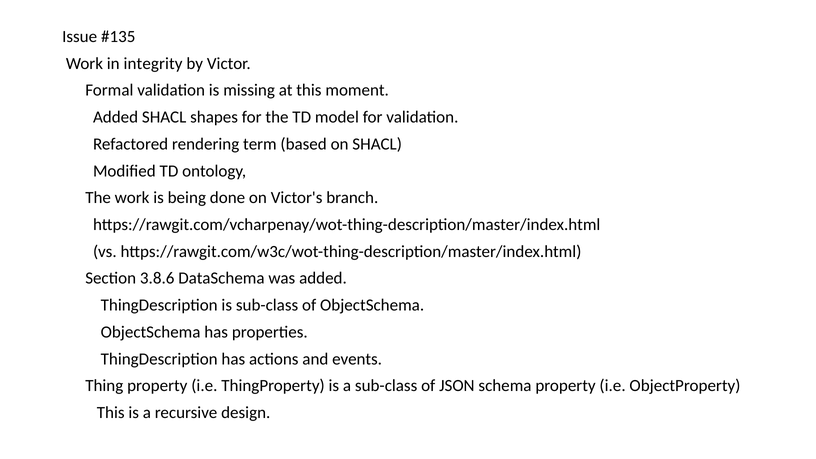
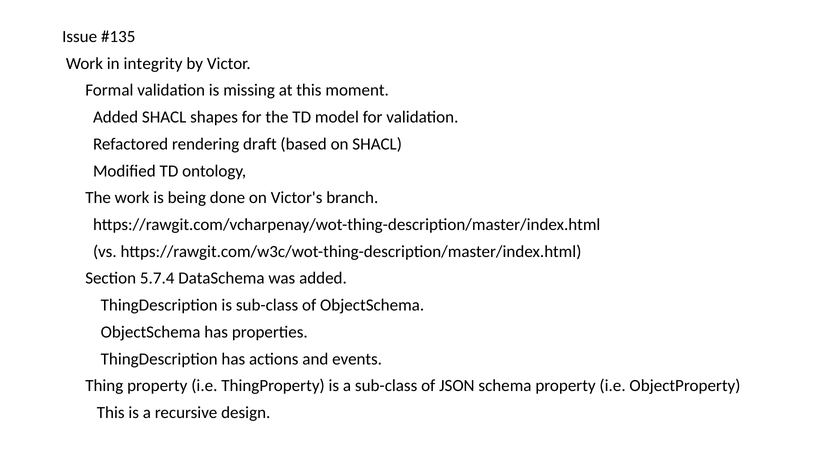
term: term -> draft (260, 144)
3.8.6: 3.8.6 -> 5.7.4 (157, 278)
